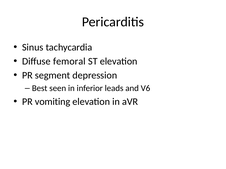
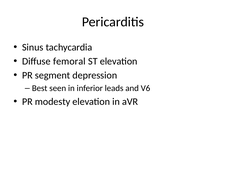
vomiting: vomiting -> modesty (53, 102)
